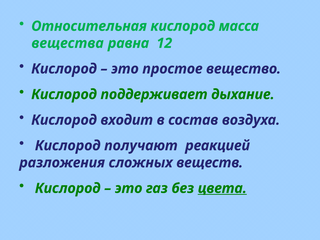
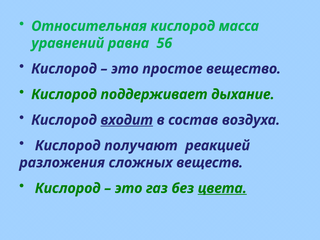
вещества: вещества -> уравнений (68, 43)
12: 12 -> 56 (164, 43)
входит underline: none -> present (127, 120)
